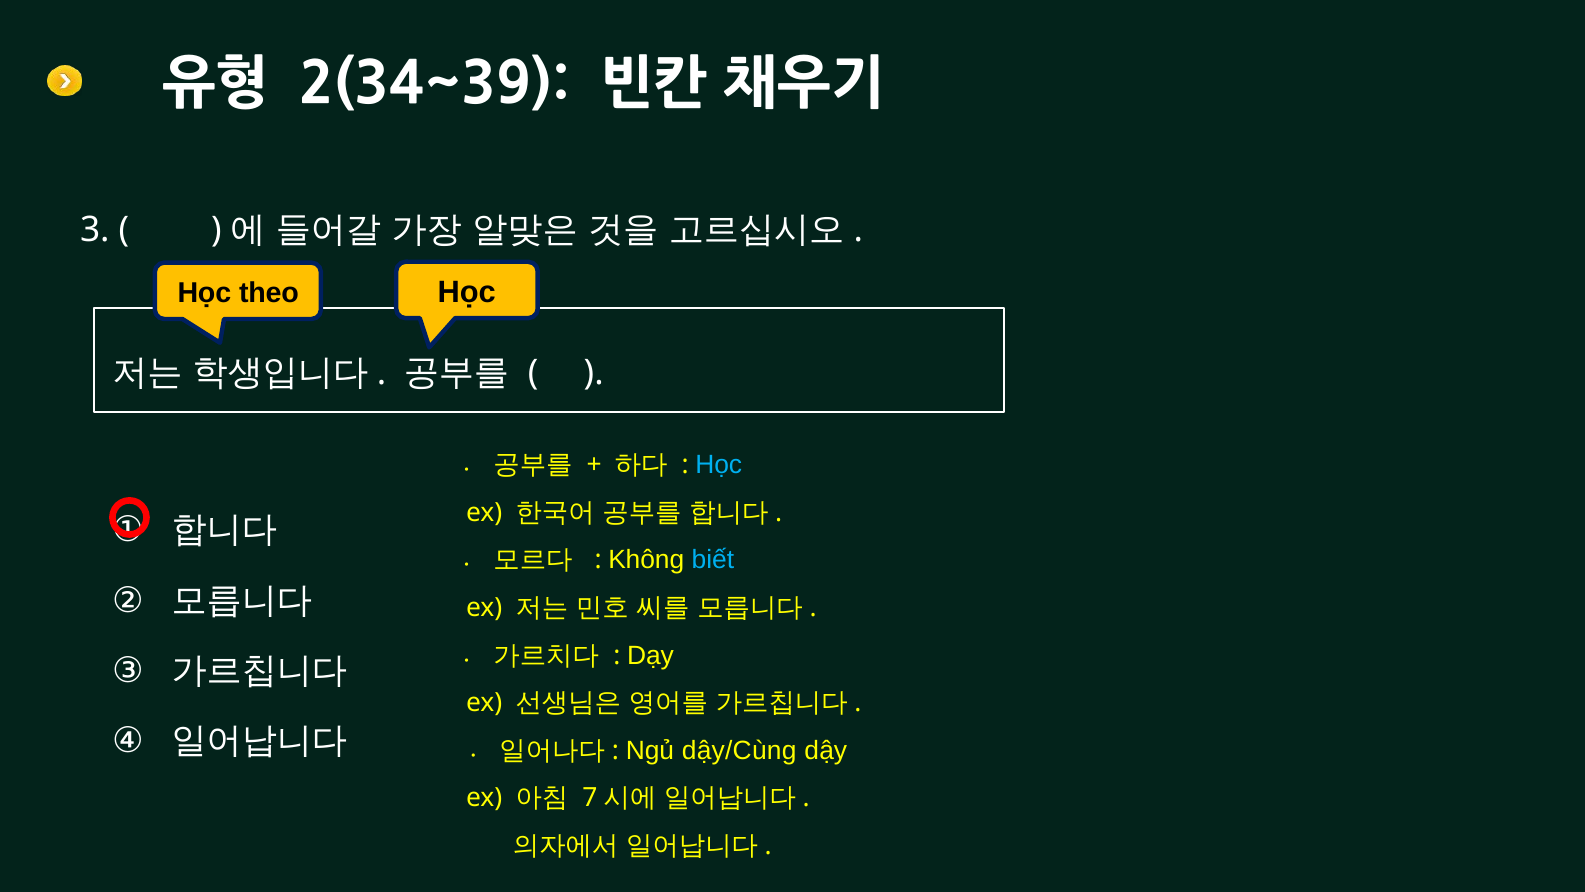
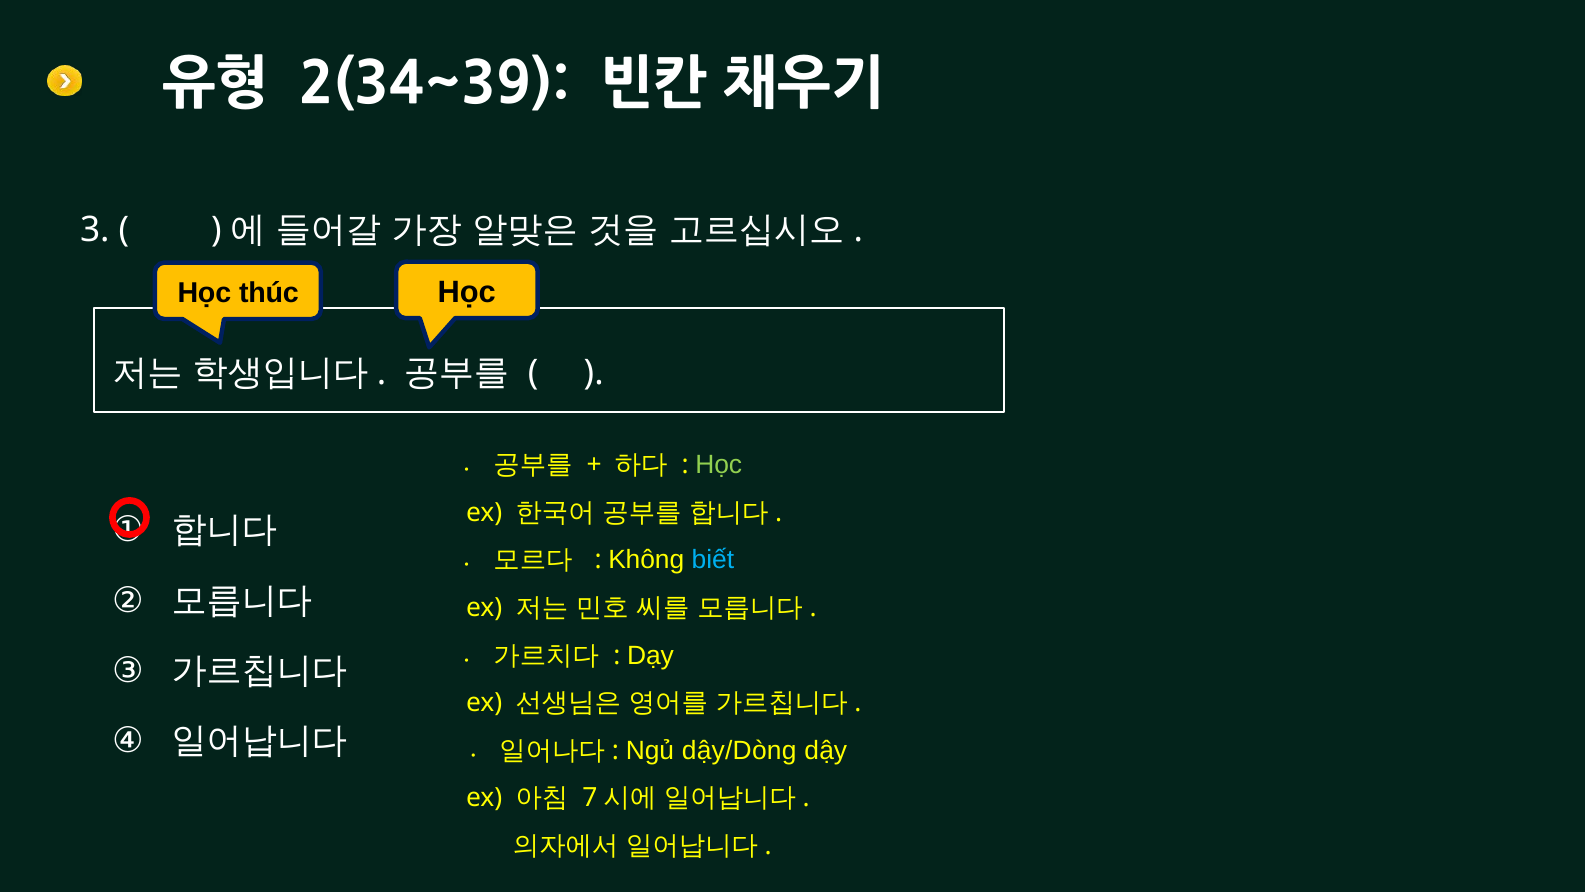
theo: theo -> thúc (269, 293)
Học colour: light blue -> light green (719, 465)
dậy/Cùng: dậy/Cùng -> dậy/Dòng (739, 750)
